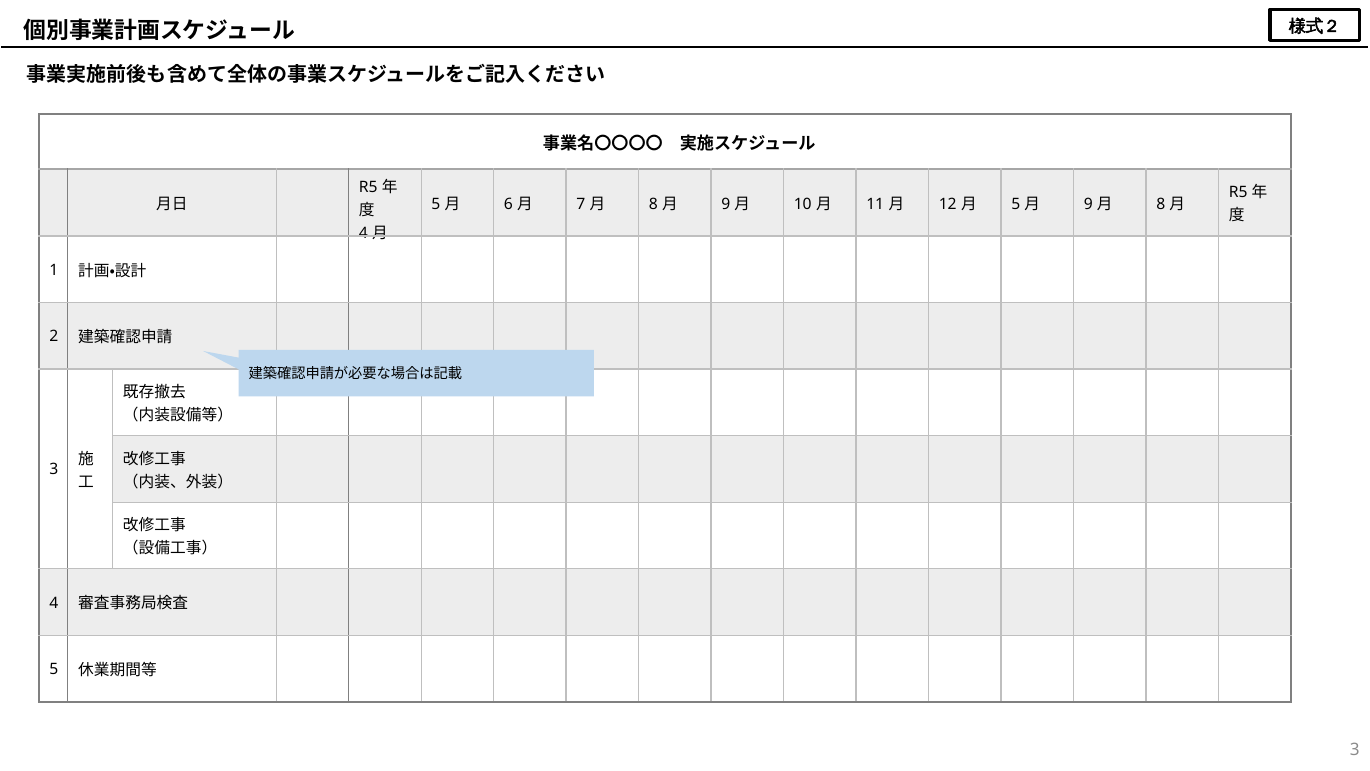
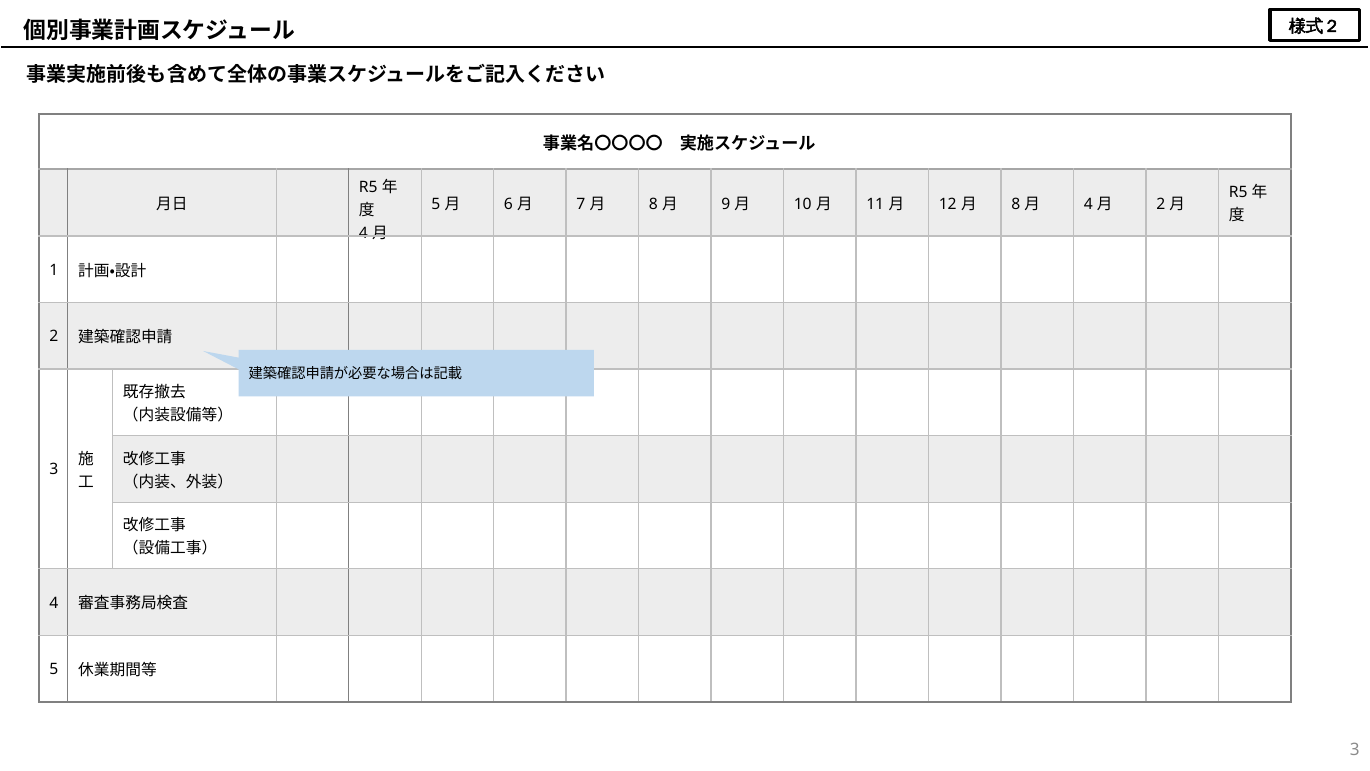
5: 5 -> 8 (1016, 204)
9: 9 -> 4 (1088, 204)
8: 8 -> 2 (1161, 204)
